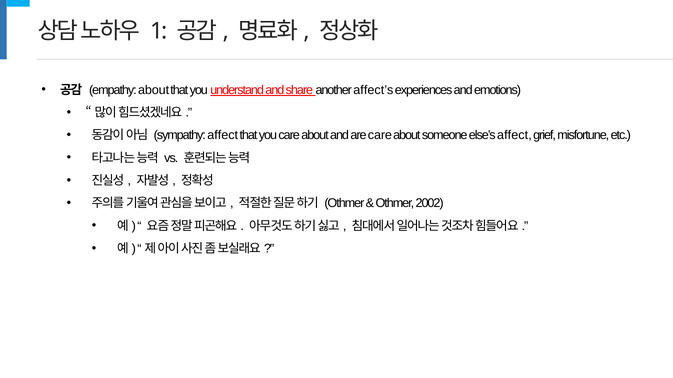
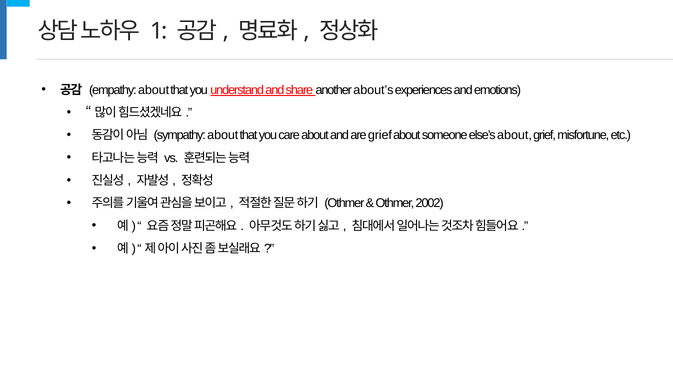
affect’s: affect’s -> about’s (373, 90)
sympathy affect: affect -> about (223, 135)
are care: care -> grief (380, 135)
else’s affect: affect -> about (514, 135)
